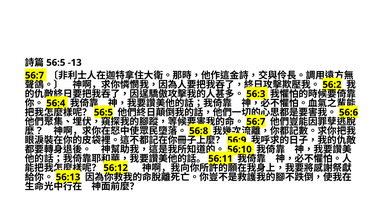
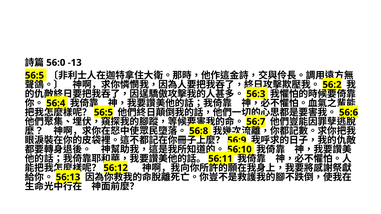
56:5: 56:5 -> 56:0 (56, 63)
56:7: 56:7 -> 56:5 (34, 76)
